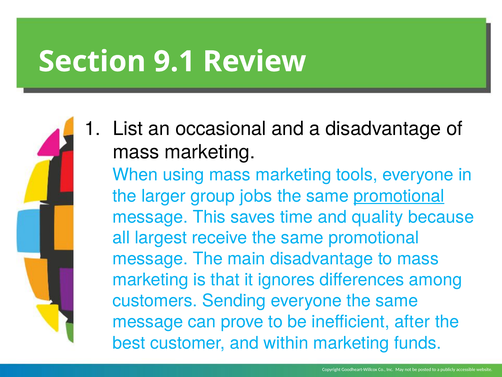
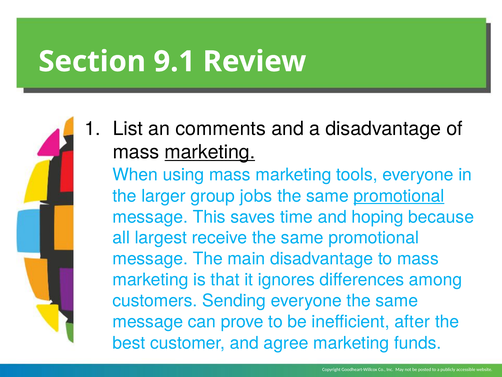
occasional: occasional -> comments (221, 129)
marketing underline: none -> present (210, 152)
quality: quality -> hoping (378, 217)
within: within -> agree (286, 343)
